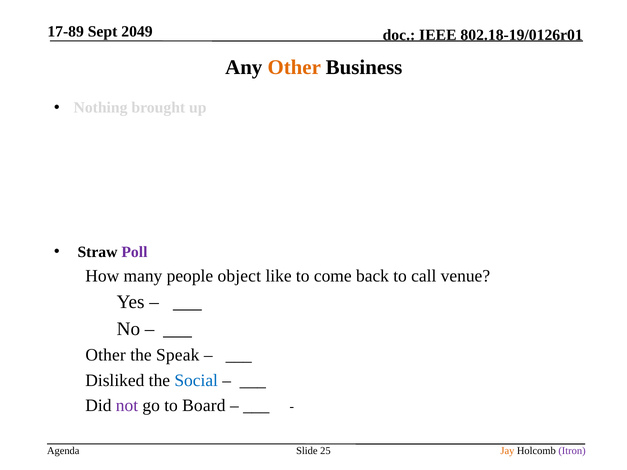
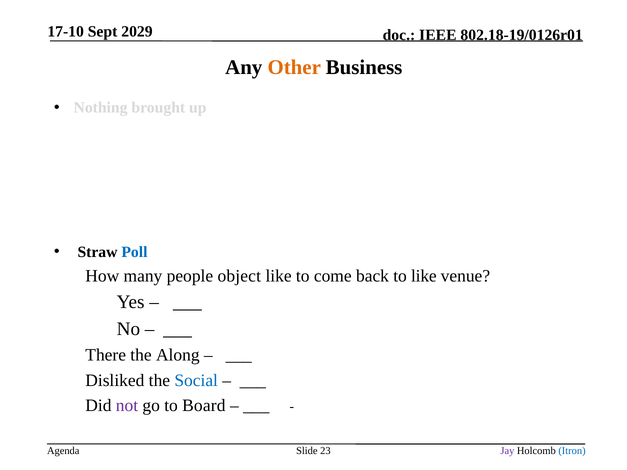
17-89: 17-89 -> 17-10 (66, 32)
2049: 2049 -> 2029 (137, 32)
Poll colour: purple -> blue (134, 252)
to call: call -> like (424, 276)
Other: Other -> There (106, 355)
Speak: Speak -> Along (178, 355)
25: 25 -> 23 (325, 451)
Jay colour: orange -> purple (507, 451)
Itron colour: purple -> blue (572, 451)
